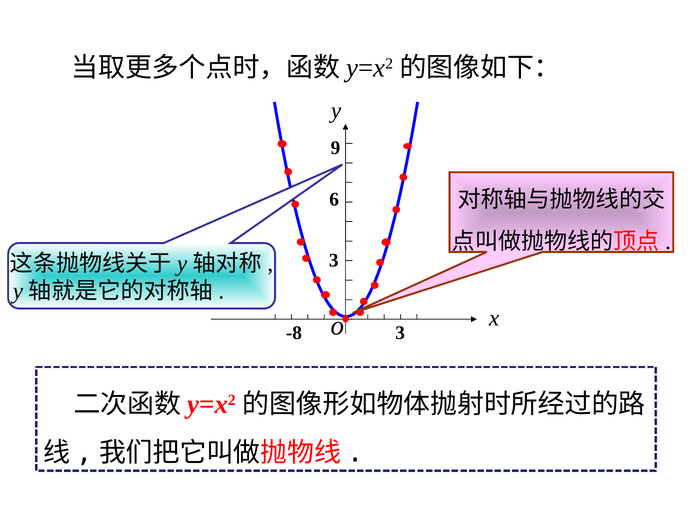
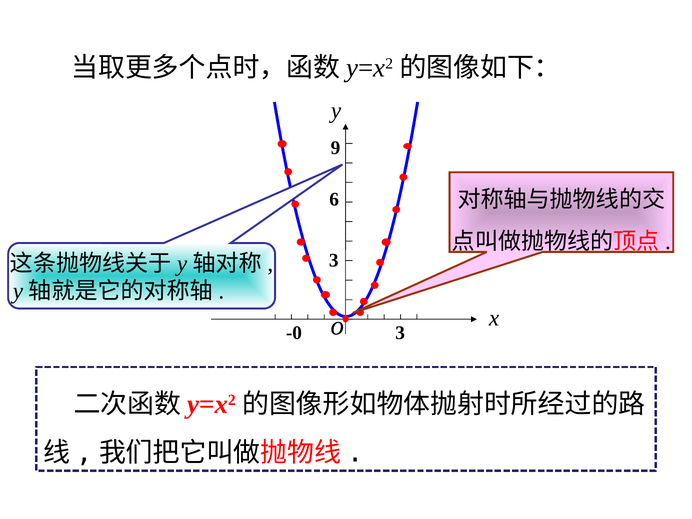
-8: -8 -> -0 (294, 333)
